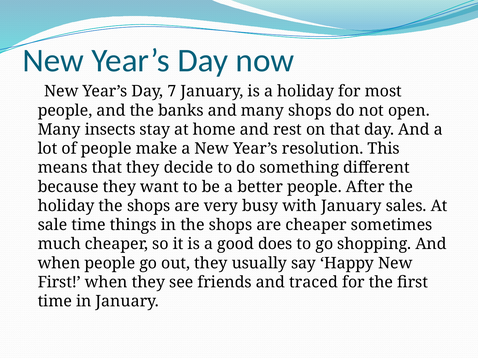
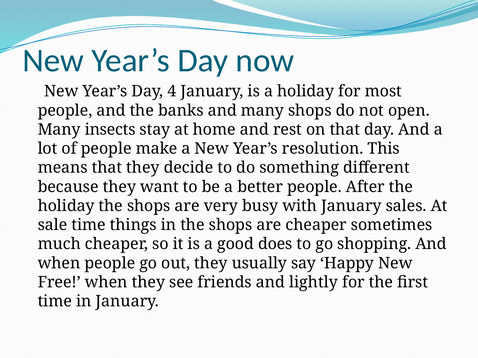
7: 7 -> 4 (172, 91)
First: First -> Free (59, 283)
traced: traced -> lightly (314, 283)
